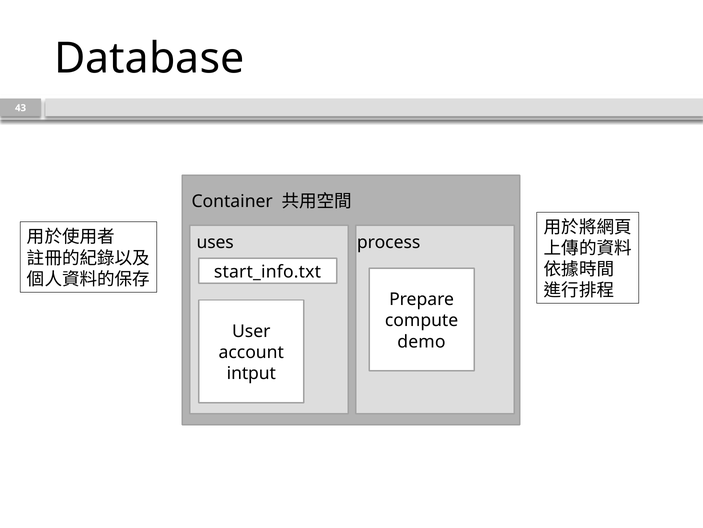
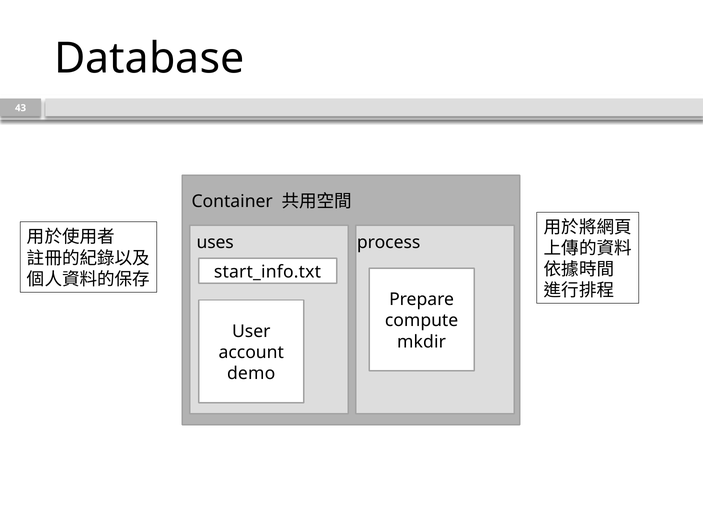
demo: demo -> mkdir (421, 341)
intput: intput -> demo (251, 373)
